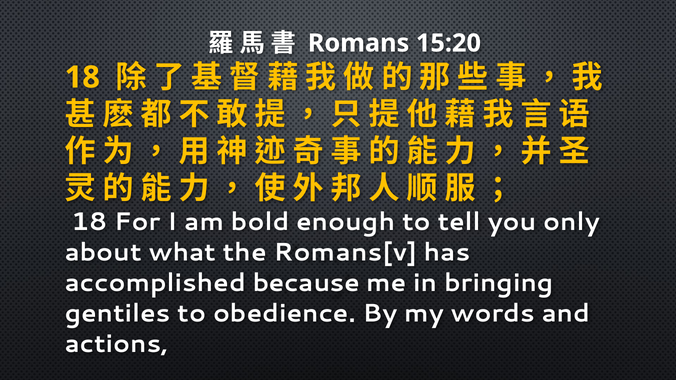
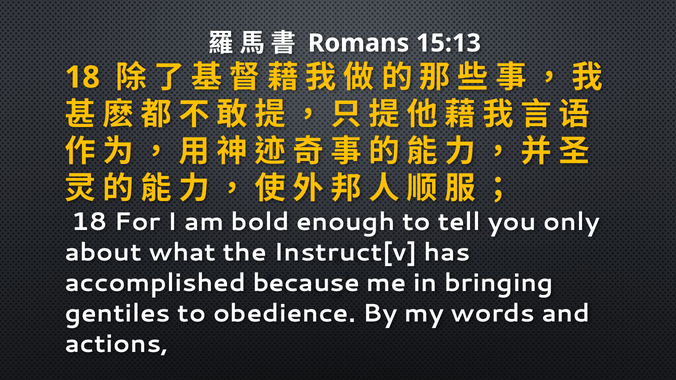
15:20: 15:20 -> 15:13 (448, 43)
Romans[v: Romans[v -> Instruct[v (345, 253)
